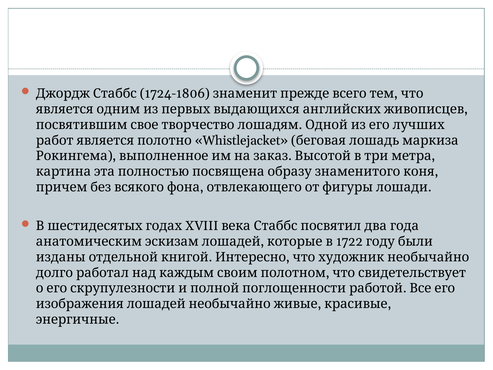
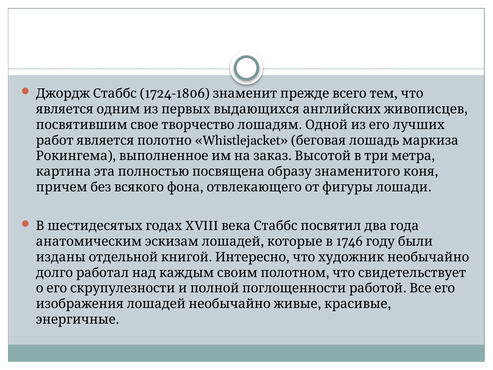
1722: 1722 -> 1746 (349, 241)
